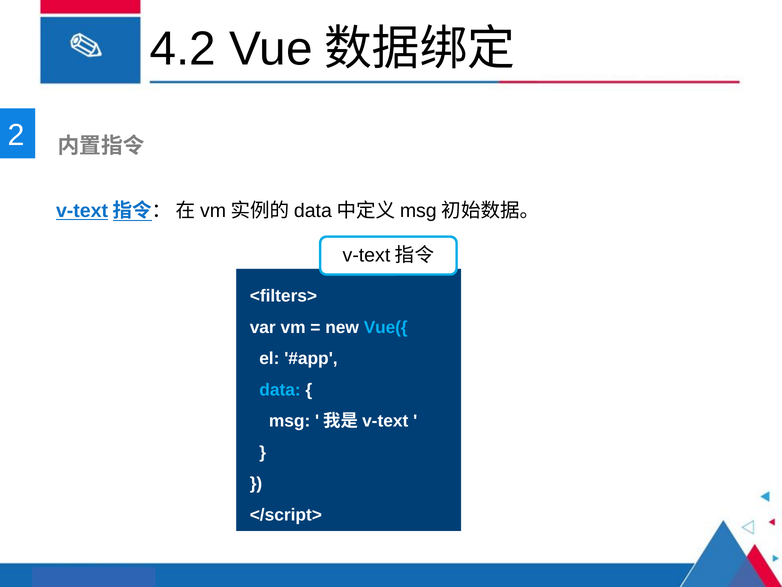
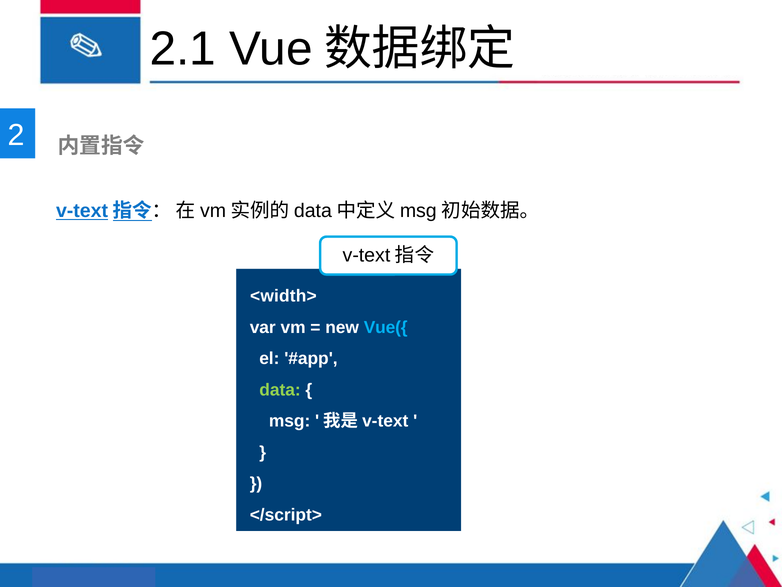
4.2: 4.2 -> 2.1 (183, 49)
<filters>: <filters> -> <width> (283, 296)
data colour: light blue -> light green (280, 389)
